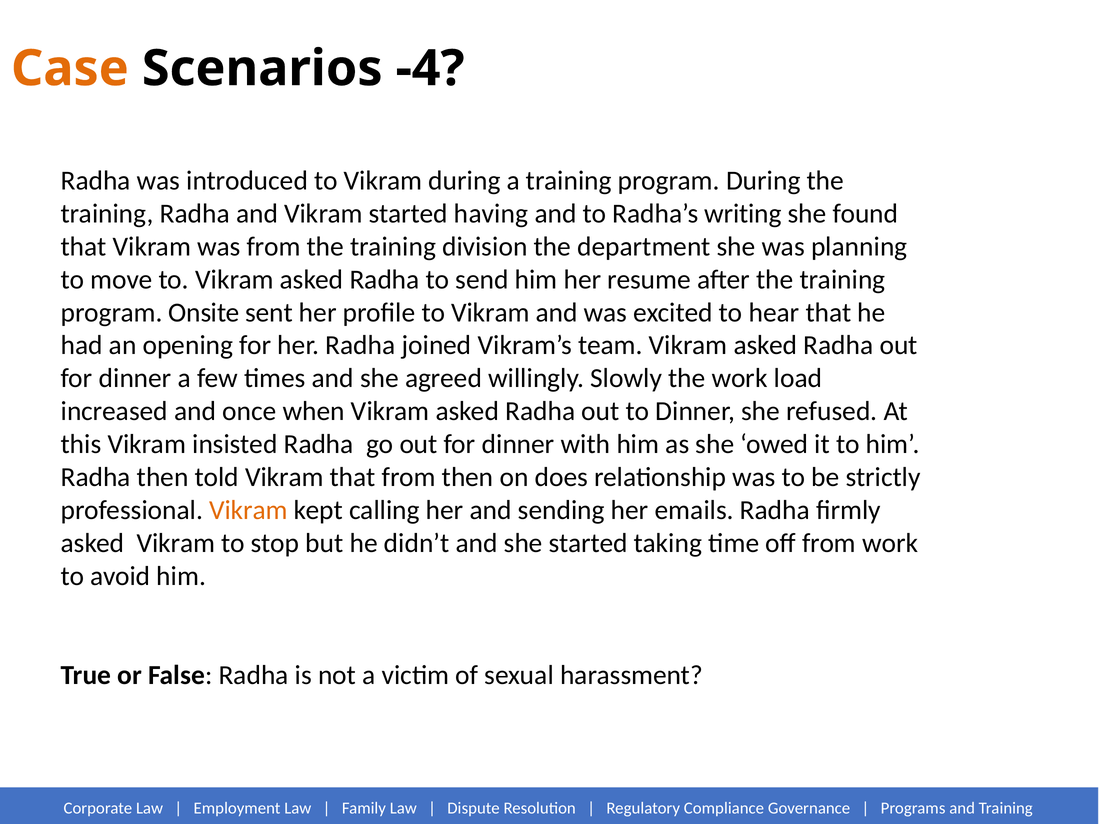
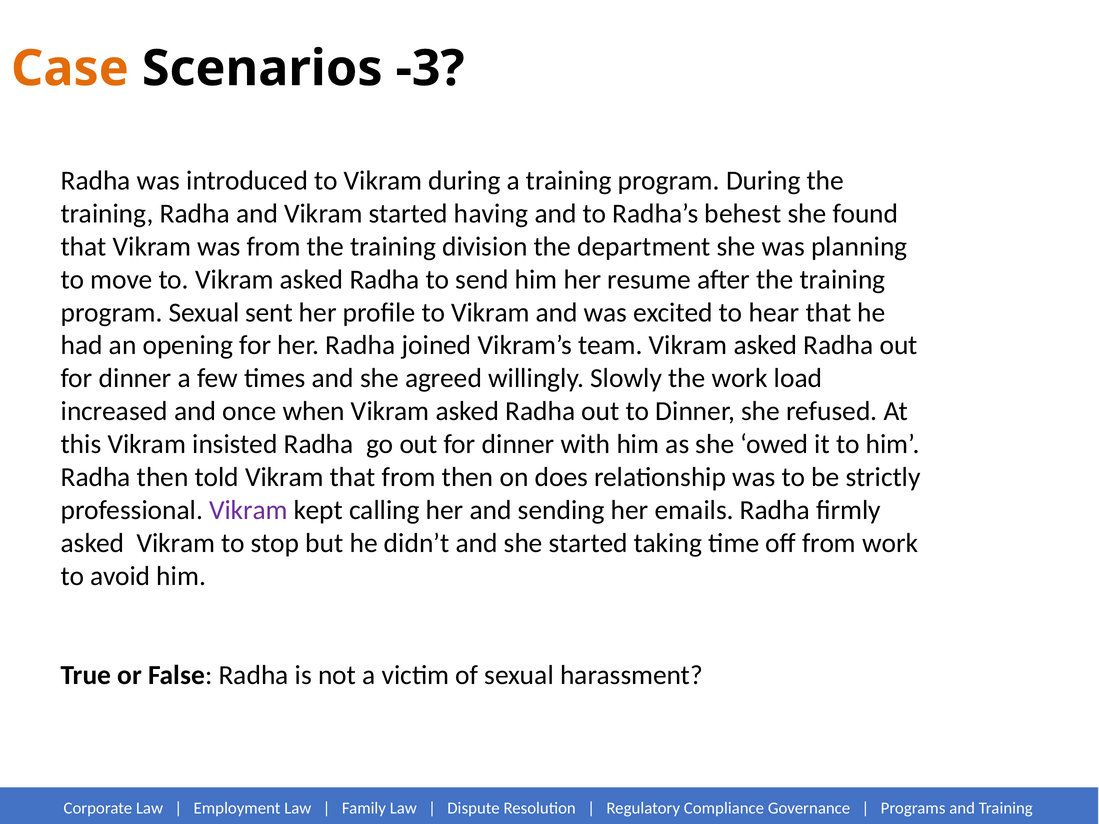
-4: -4 -> -3 (430, 69)
writing: writing -> behest (743, 214)
program Onsite: Onsite -> Sexual (204, 313)
Vikram colour: orange -> purple (249, 510)
